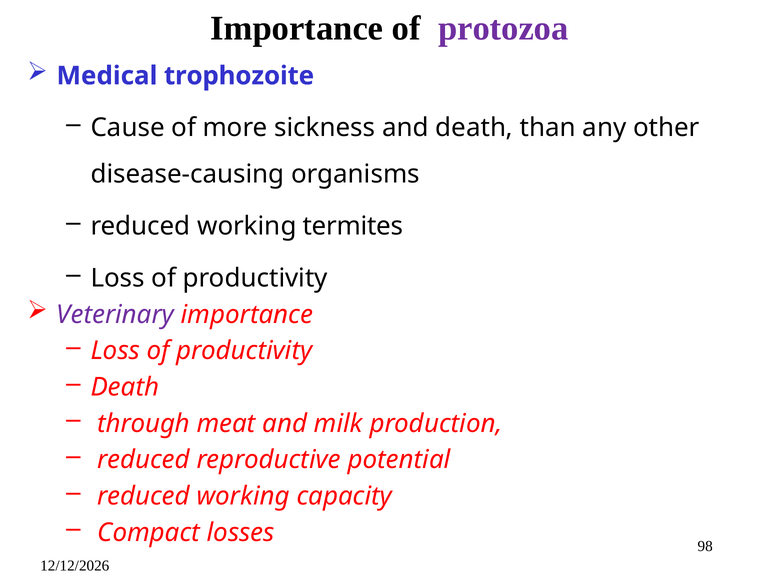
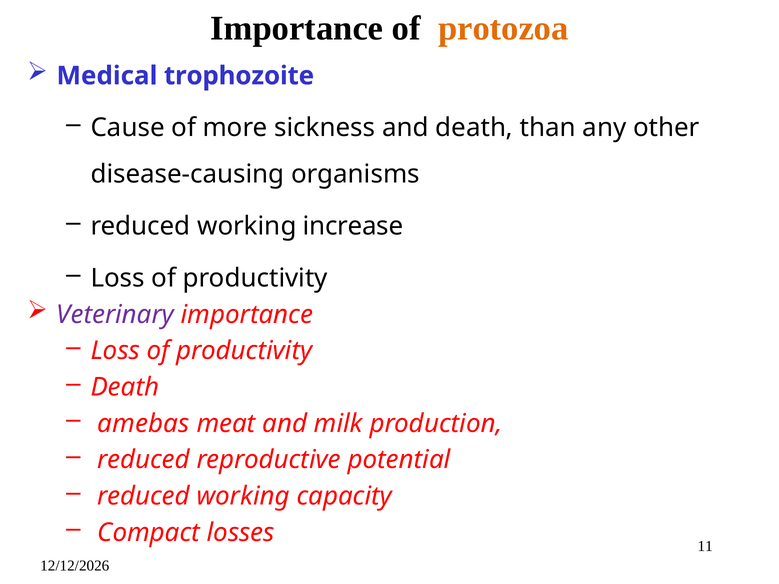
protozoa colour: purple -> orange (503, 28)
termites: termites -> increase (353, 226)
through: through -> amebas (143, 424)
98: 98 -> 11 (705, 546)
